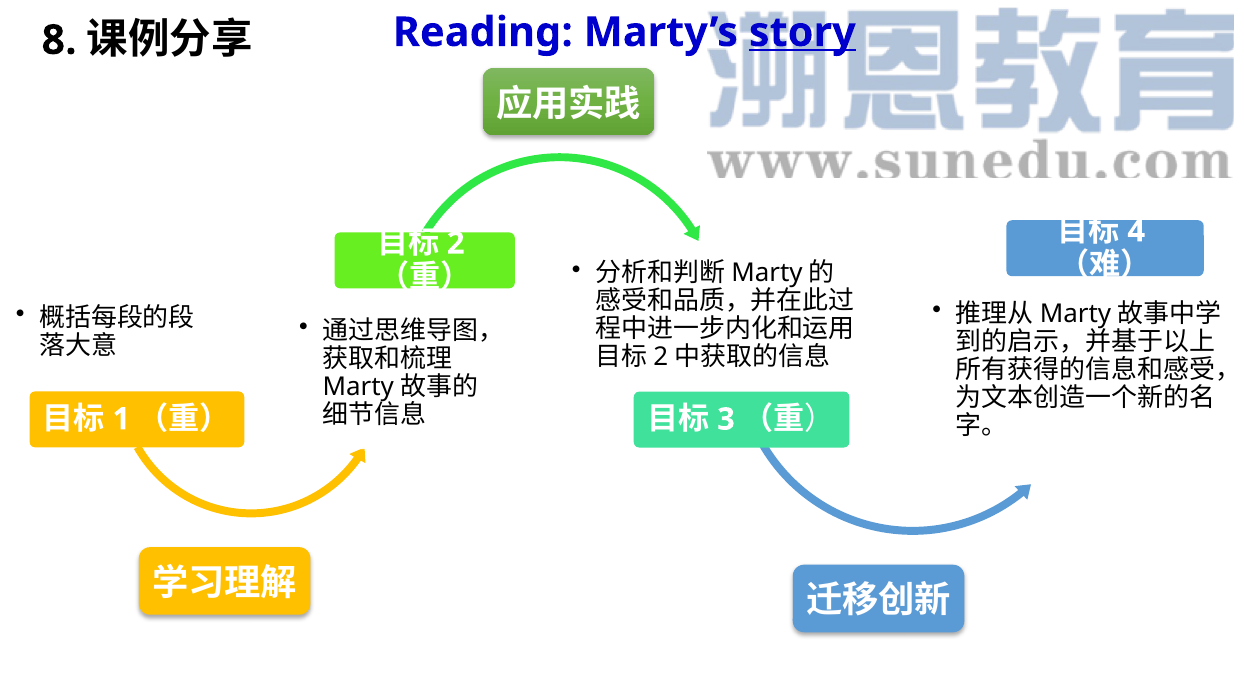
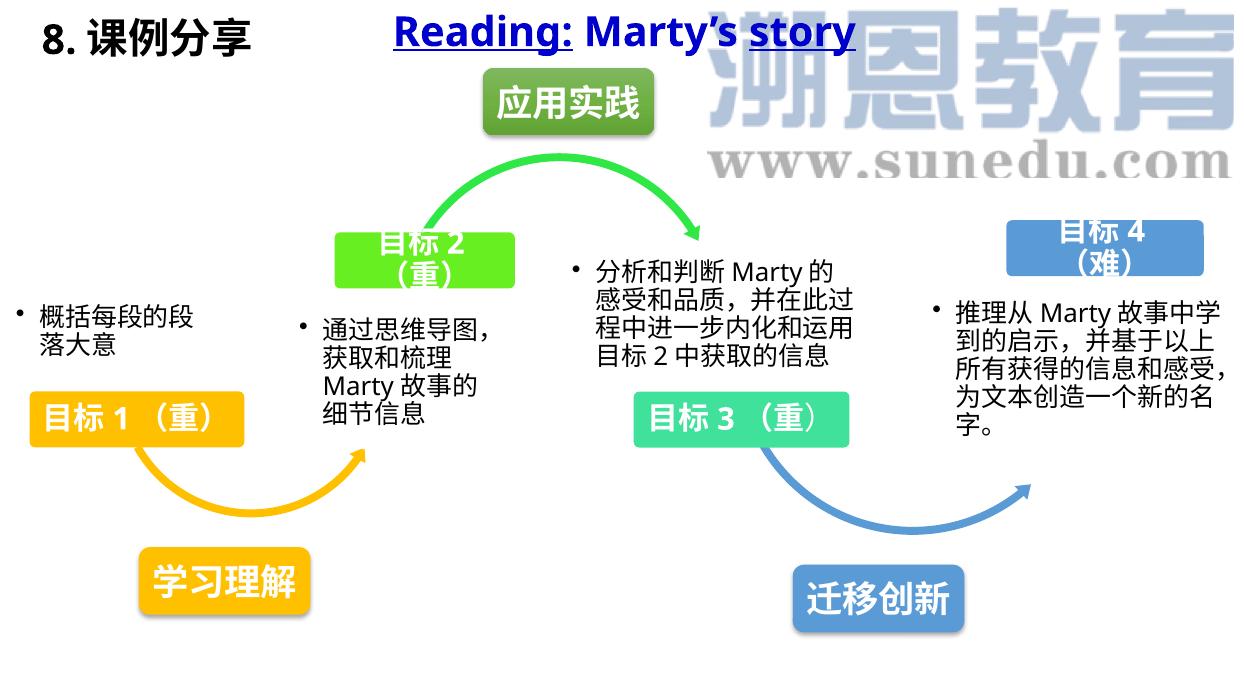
Reading underline: none -> present (483, 32)
